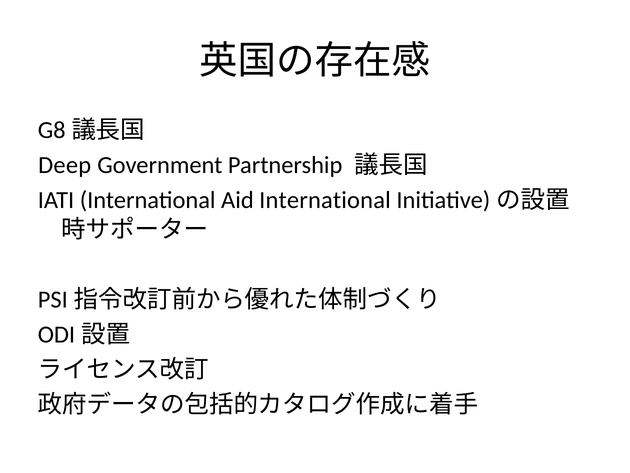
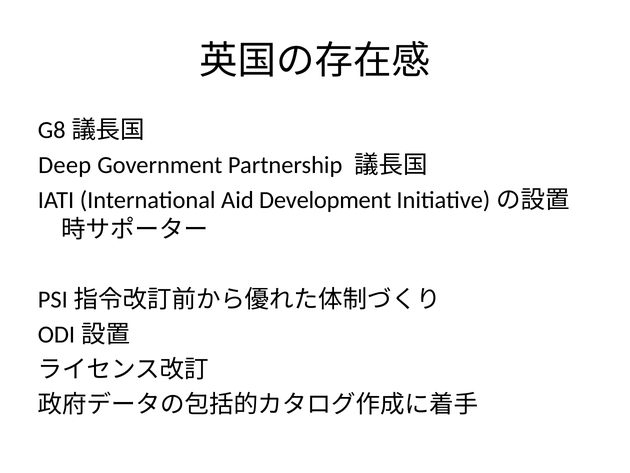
Aid International: International -> Development (325, 200)
